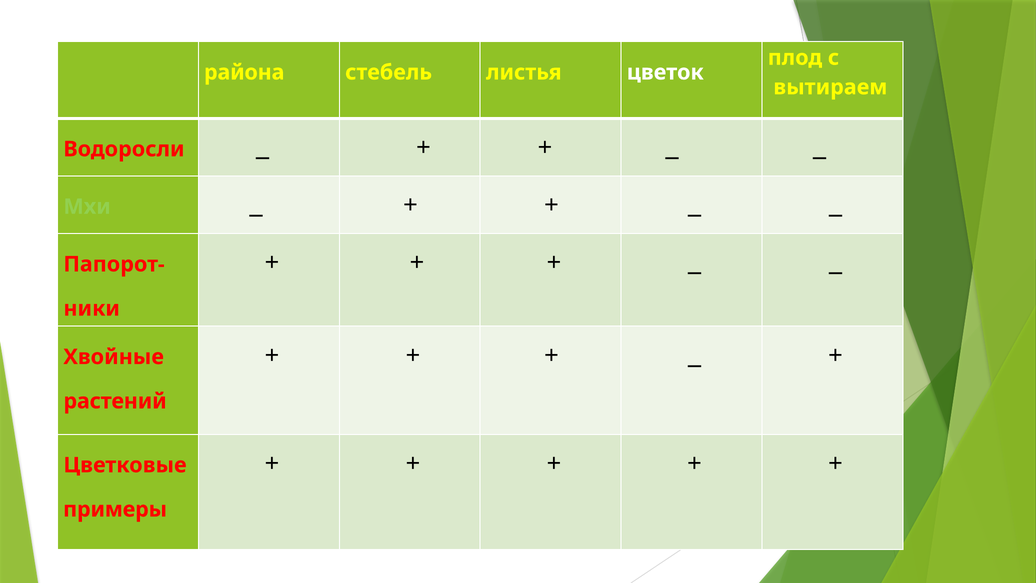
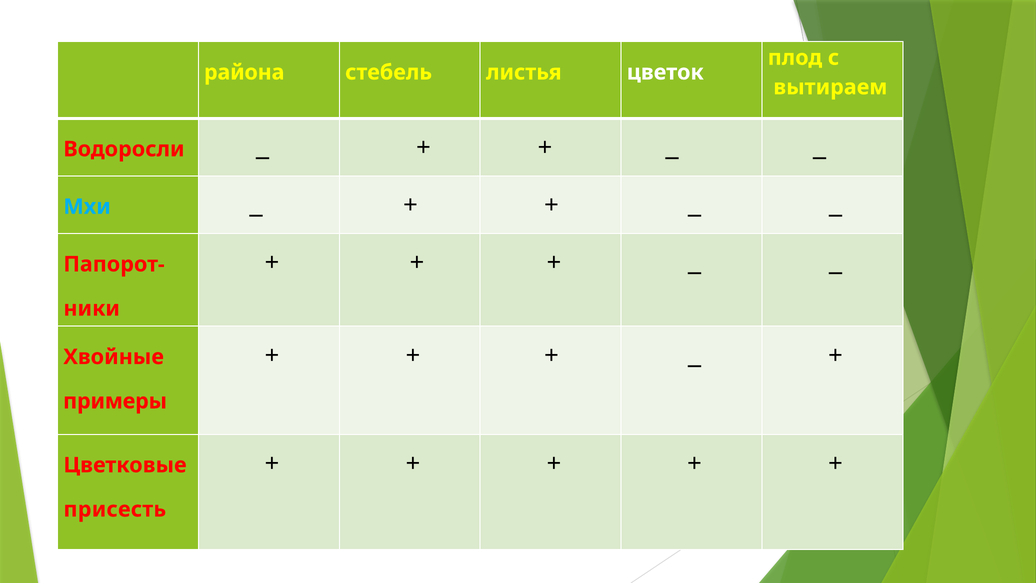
Мхи colour: light green -> light blue (87, 207)
растений: растений -> примеры (115, 401)
примеры: примеры -> присесть (115, 509)
